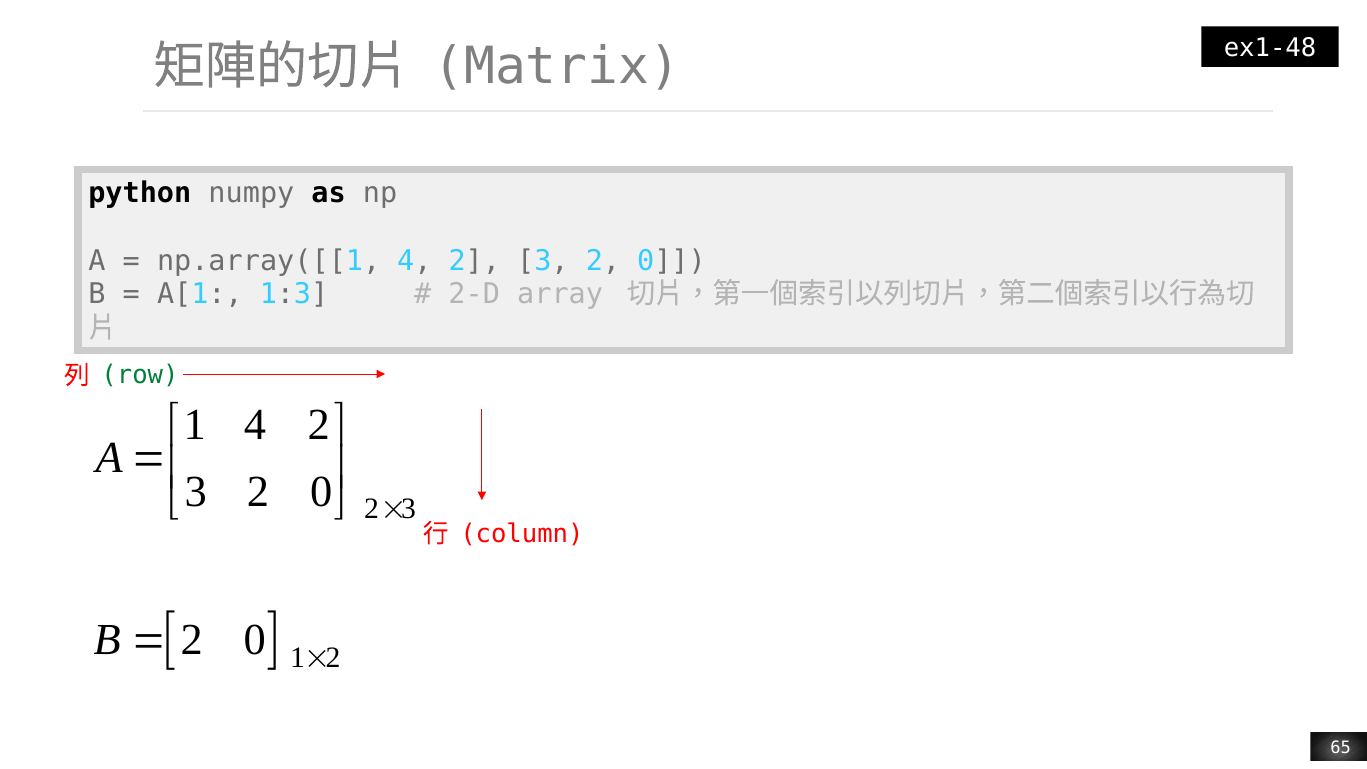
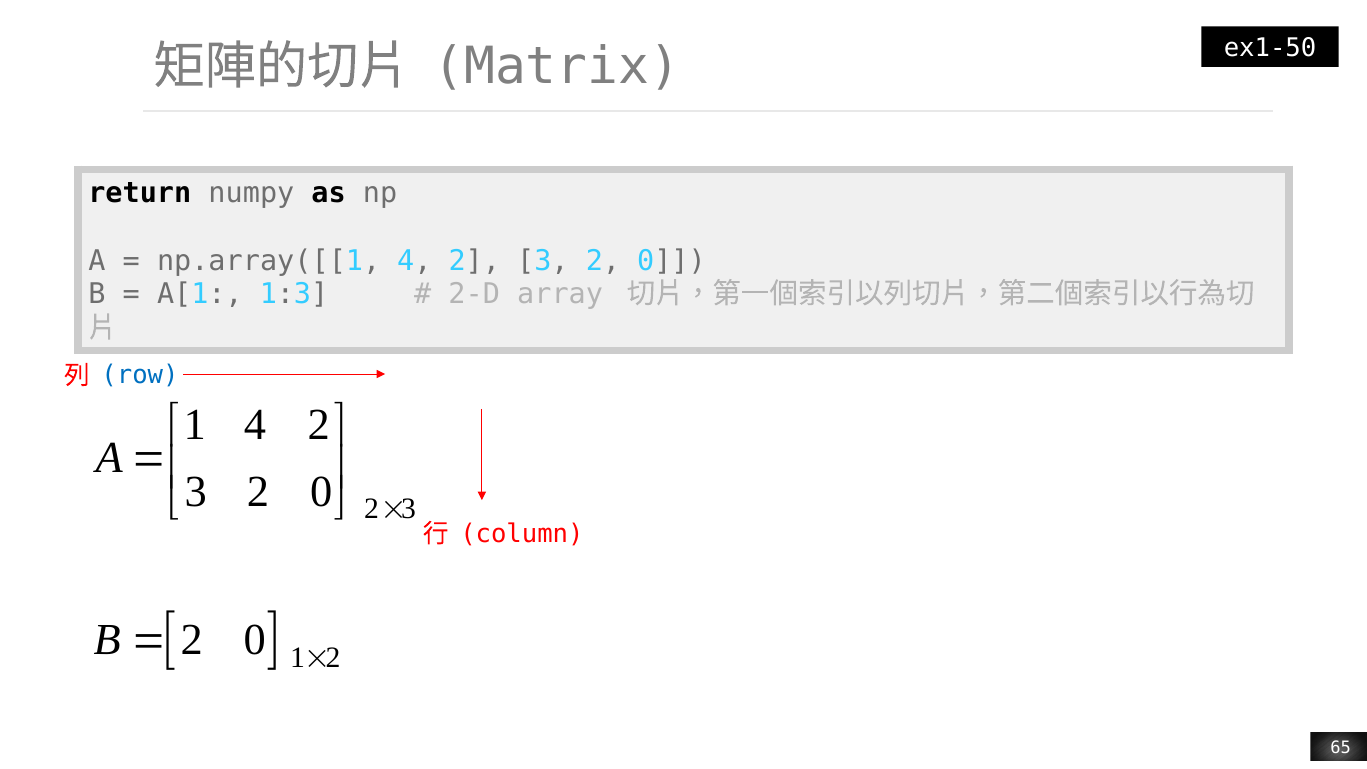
ex1-48: ex1-48 -> ex1-50 (1270, 48)
python: python -> return (140, 193)
row colour: green -> blue (140, 375)
